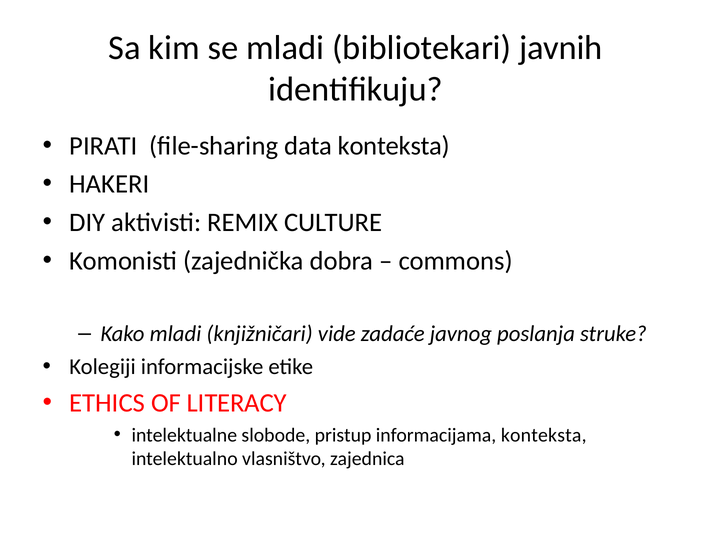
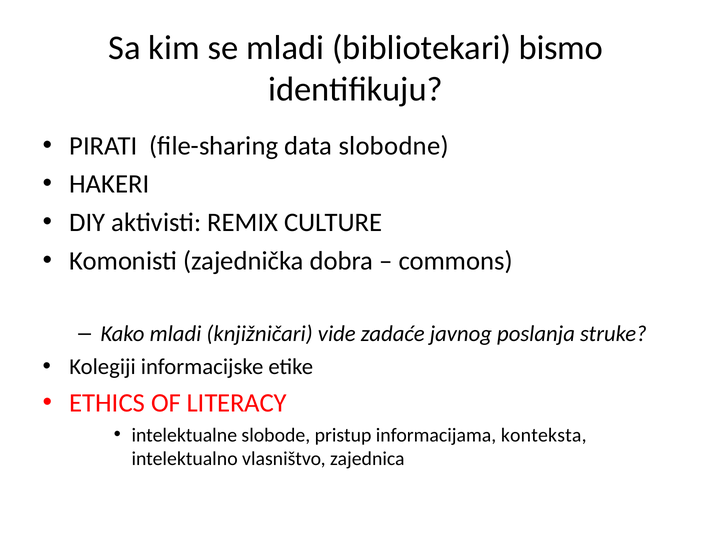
javnih: javnih -> bismo (561, 48)
data konteksta: konteksta -> slobodne (394, 146)
